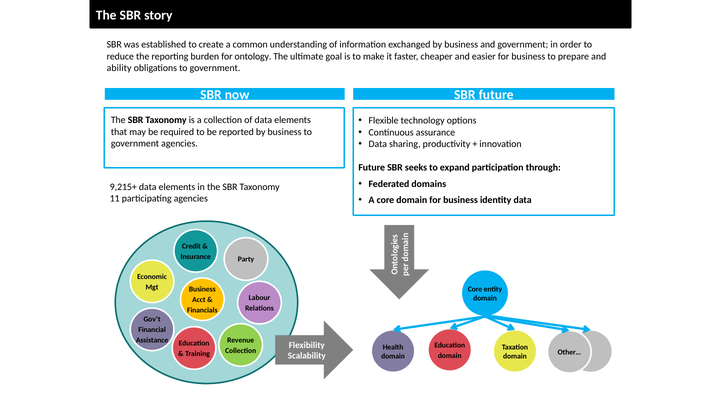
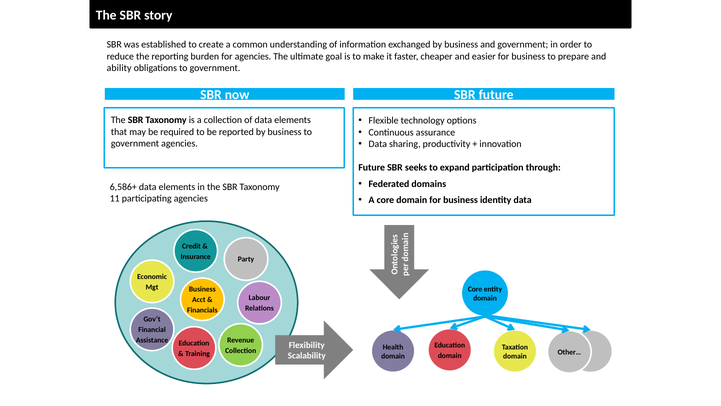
for ontology: ontology -> agencies (253, 56)
9,215+: 9,215+ -> 6,586+ (123, 187)
